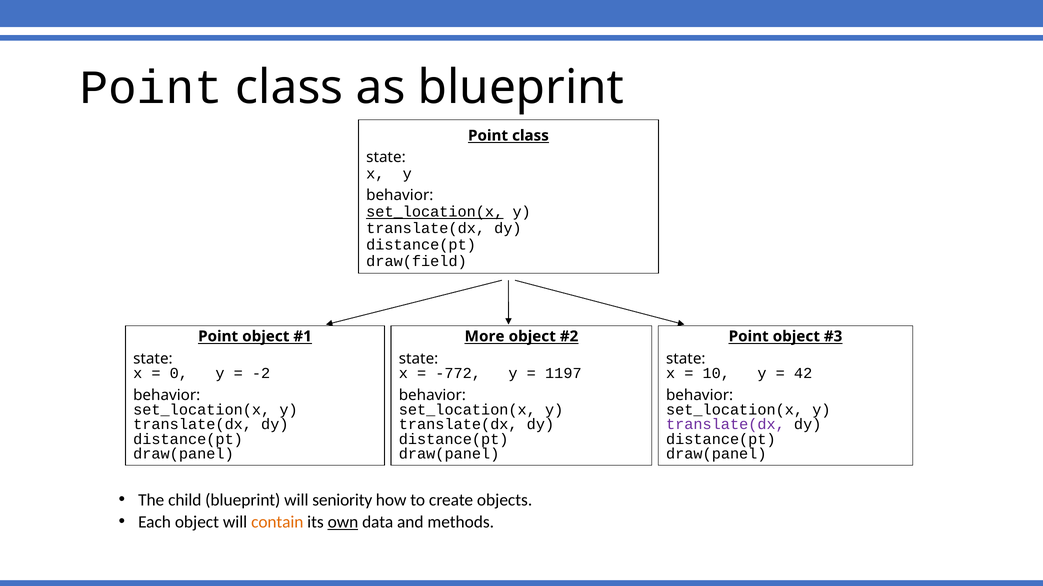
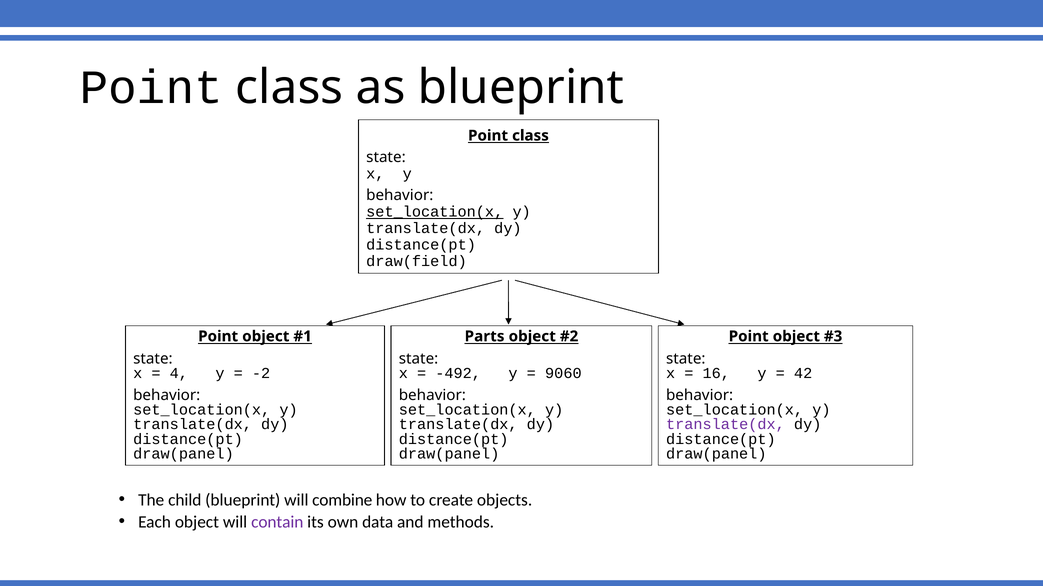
More: More -> Parts (485, 337)
0: 0 -> 4 (179, 374)
-772: -772 -> -492 (458, 374)
1197: 1197 -> 9060 (563, 374)
10: 10 -> 16 (716, 374)
seniority: seniority -> combine (342, 501)
contain colour: orange -> purple (277, 523)
own underline: present -> none (343, 523)
